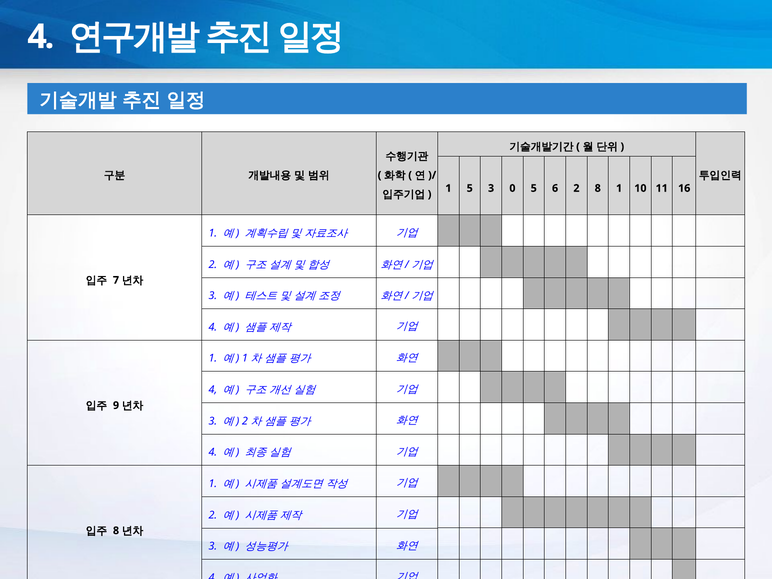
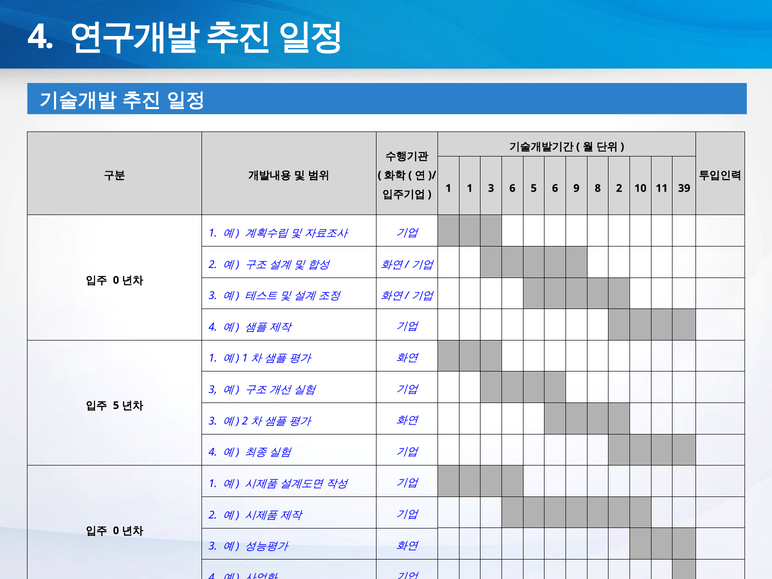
1 5: 5 -> 1 (470, 188)
3 0: 0 -> 6 (512, 188)
6 2: 2 -> 9 (576, 188)
8 1: 1 -> 2 (619, 188)
16: 16 -> 39 (684, 188)
7: 7 -> 0 (116, 280)
4: 4 -> 3 (213, 390)
9: 9 -> 5 (116, 405)
8: 8 -> 0 (116, 531)
